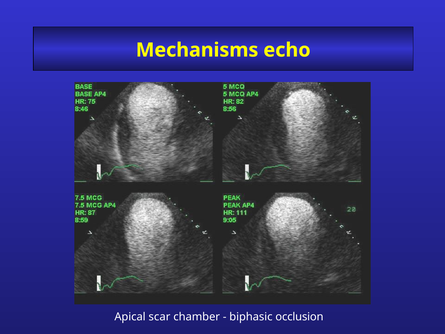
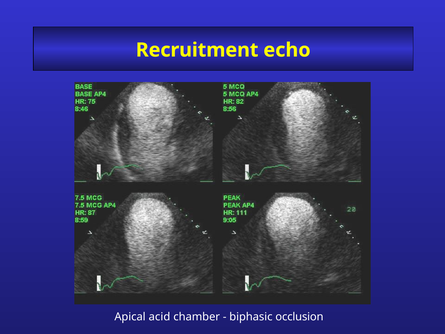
Mechanisms: Mechanisms -> Recruitment (197, 50)
scar: scar -> acid (159, 317)
